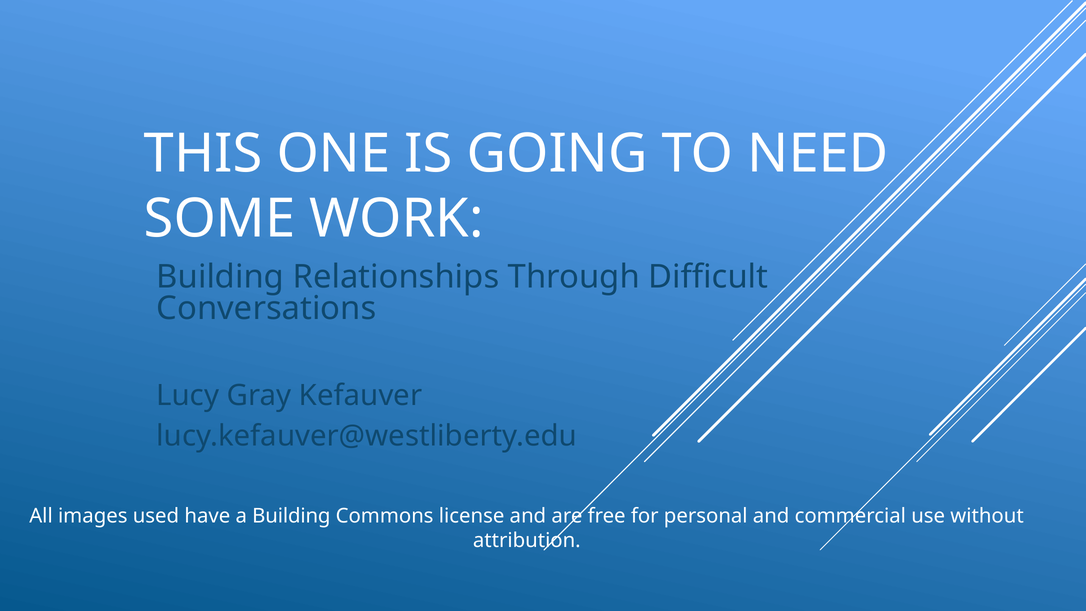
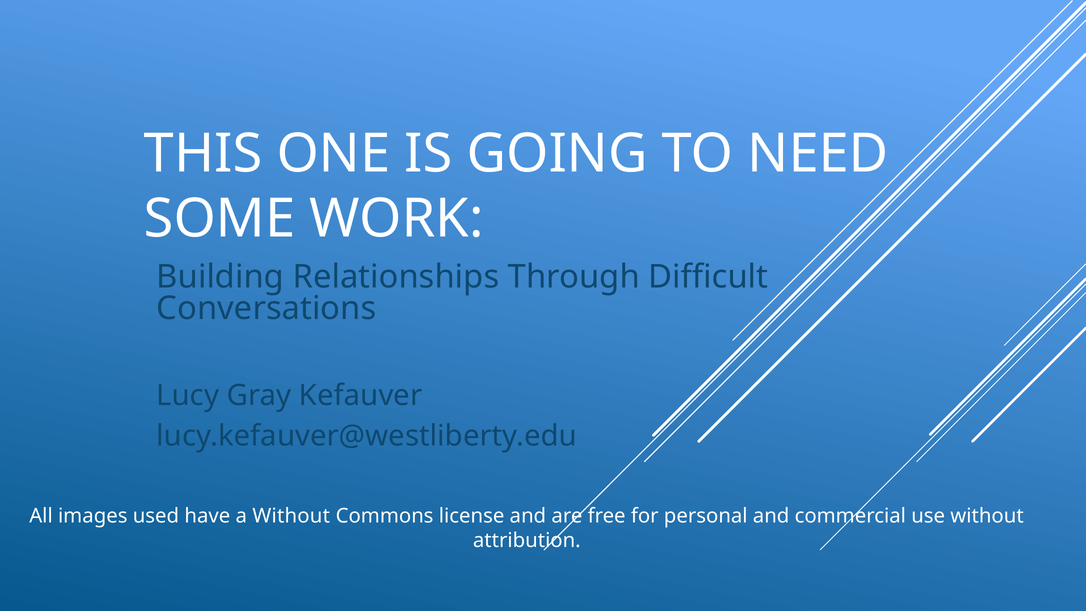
a Building: Building -> Without (291, 516)
